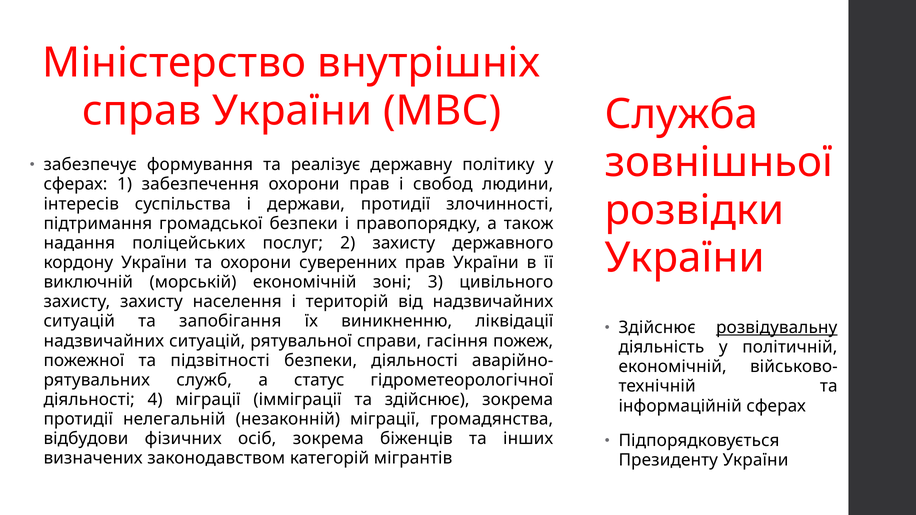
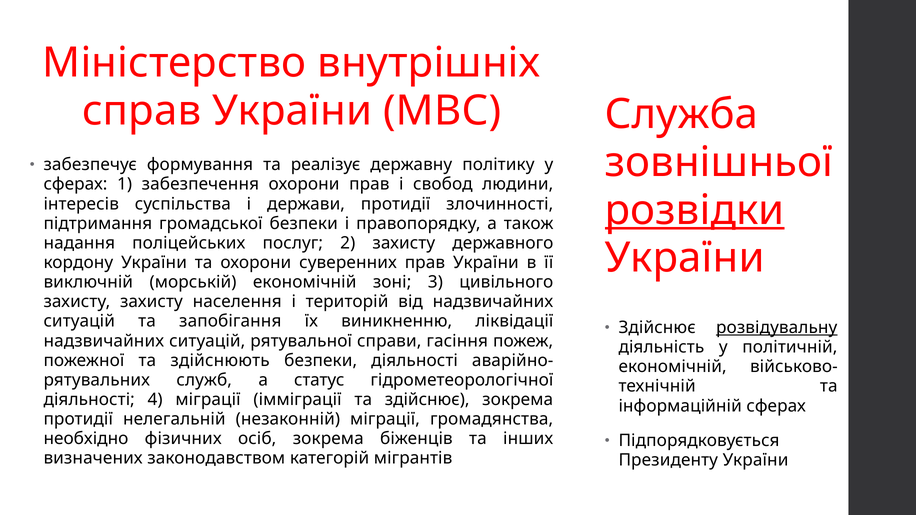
розвідки underline: none -> present (695, 210)
підзвітності: підзвітності -> здійснюють (220, 361)
відбудови: відбудови -> необхідно (86, 439)
